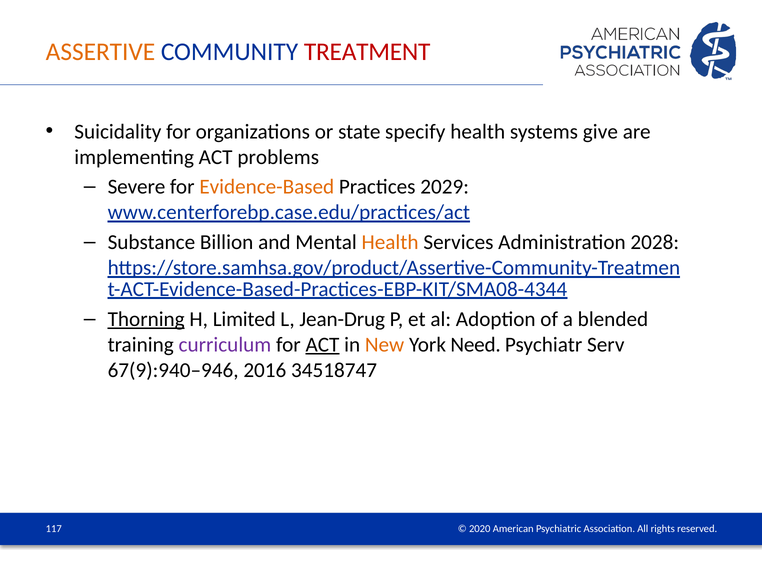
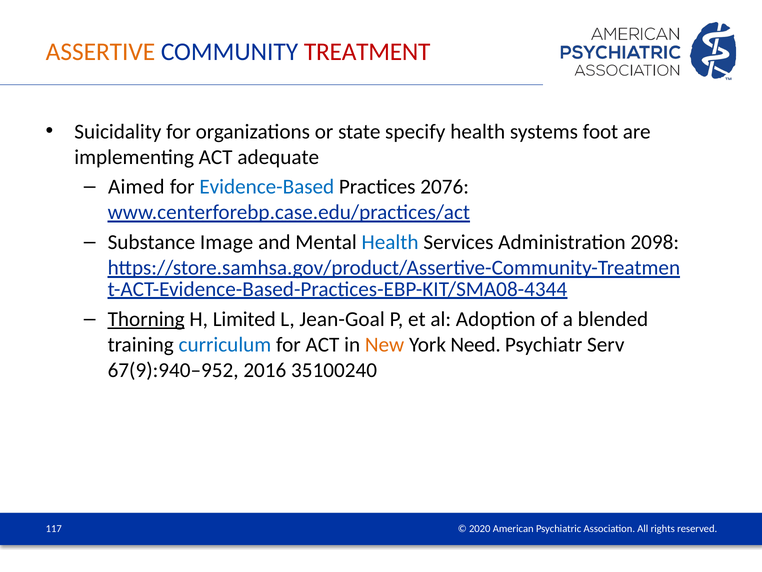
give: give -> foot (600, 131)
problems: problems -> adequate (278, 157)
Severe: Severe -> Aimed (136, 187)
Evidence-Based colour: orange -> blue (267, 187)
2029: 2029 -> 2076 (445, 187)
Billion: Billion -> Image (227, 242)
Health colour: orange -> blue (390, 242)
2028: 2028 -> 2098 (655, 242)
Jean-Drug: Jean-Drug -> Jean-Goal (342, 319)
curriculum colour: purple -> blue (225, 344)
ACT underline: present -> none (322, 344)
67(9):940–946: 67(9):940–946 -> 67(9):940–952 (173, 370)
34518747: 34518747 -> 35100240 (334, 370)
